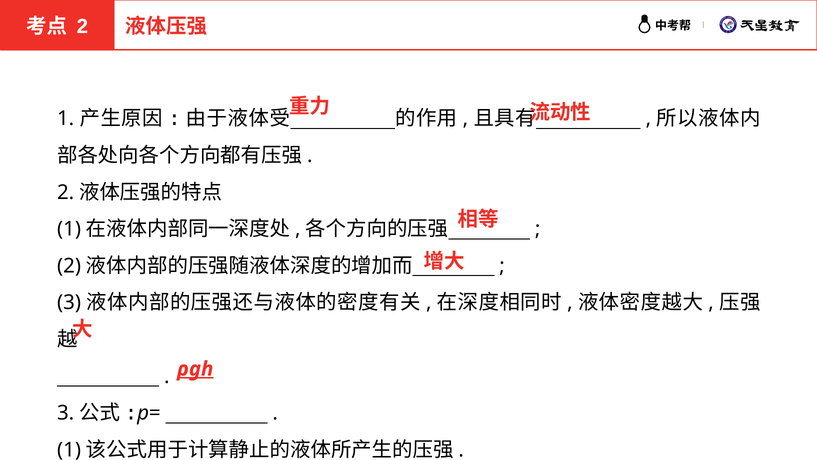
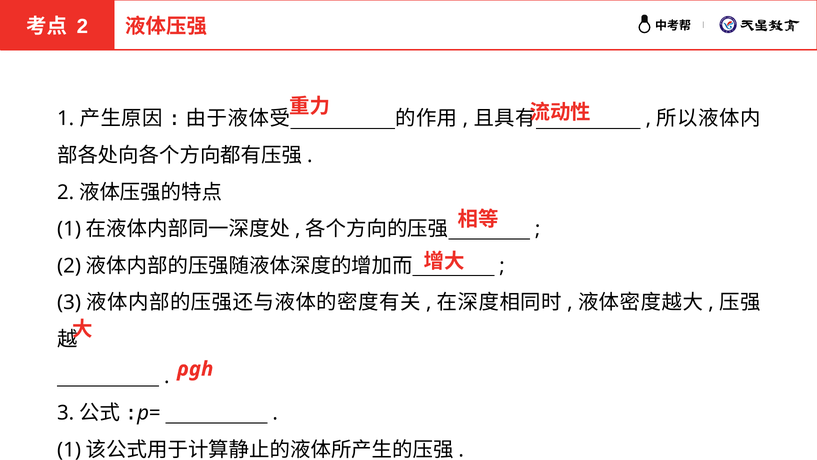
ρgh underline: present -> none (195, 369)
